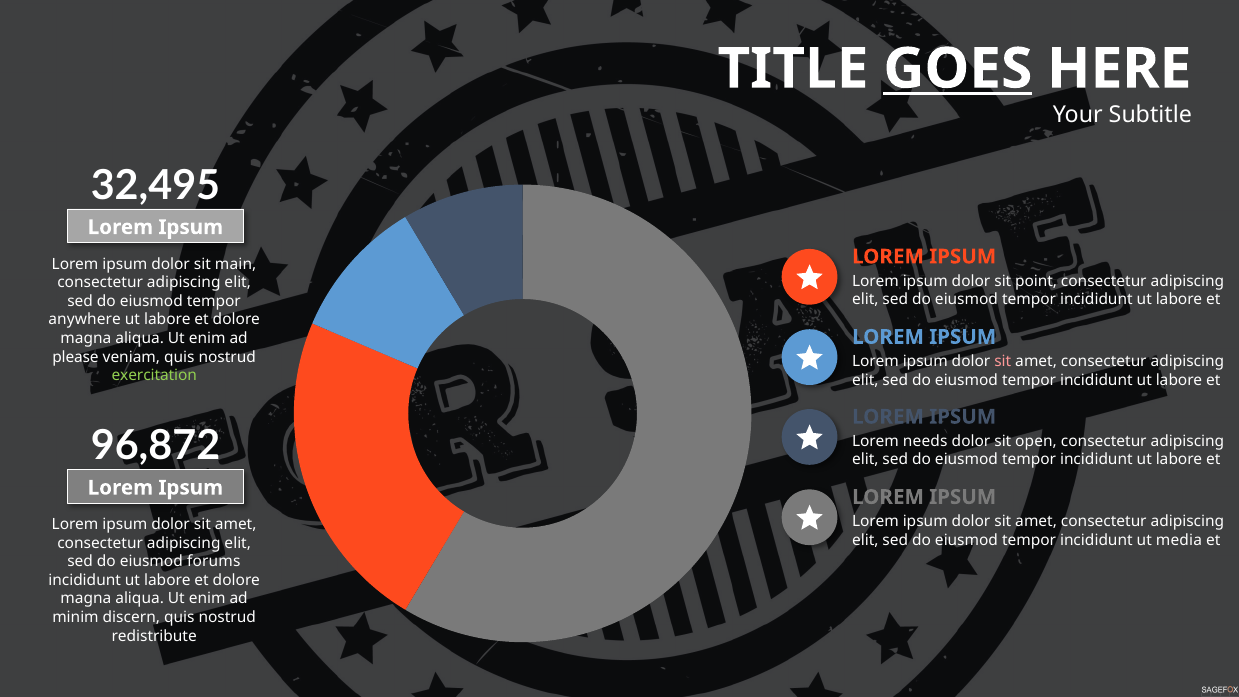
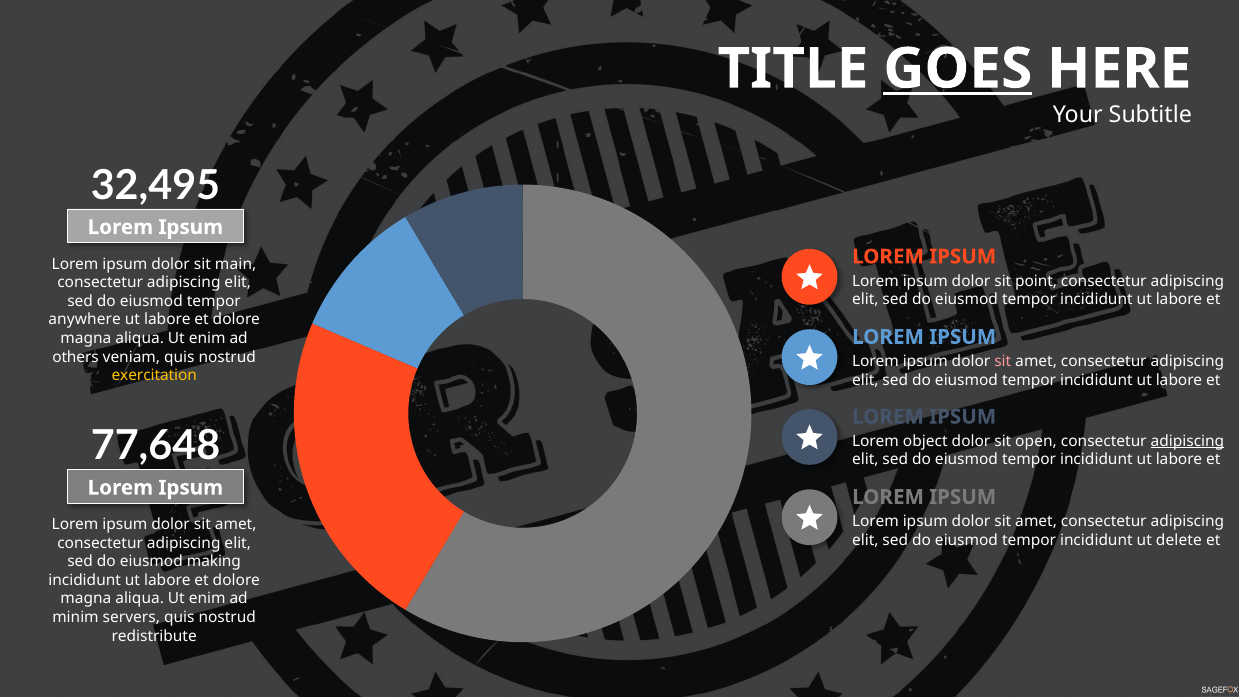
please: please -> others (75, 357)
exercitation colour: light green -> yellow (154, 375)
96,872: 96,872 -> 77,648 (156, 446)
needs: needs -> object (925, 441)
adipiscing underline: none -> present (1187, 441)
media: media -> delete (1179, 540)
forums: forums -> making (214, 562)
discern: discern -> servers (131, 617)
